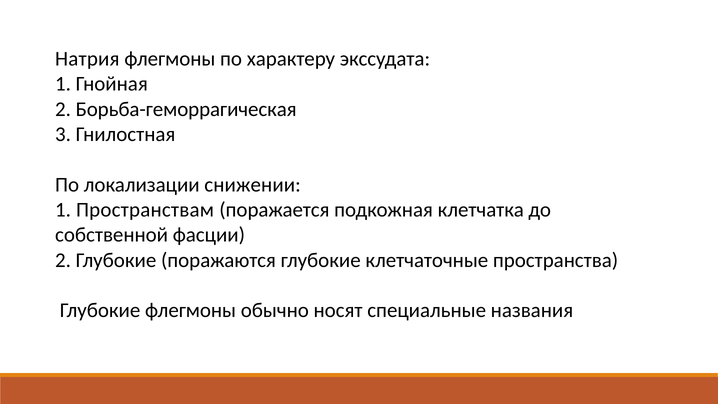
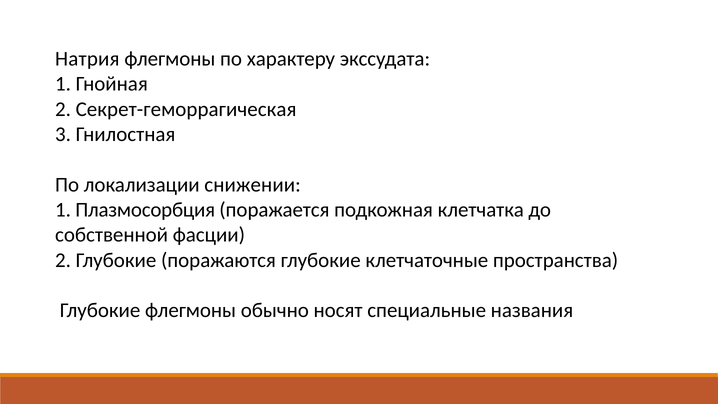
Борьба-геморрагическая: Борьба-геморрагическая -> Секрет-геморрагическая (186, 109)
Пространствам: Пространствам -> Плазмосорбция (145, 210)
